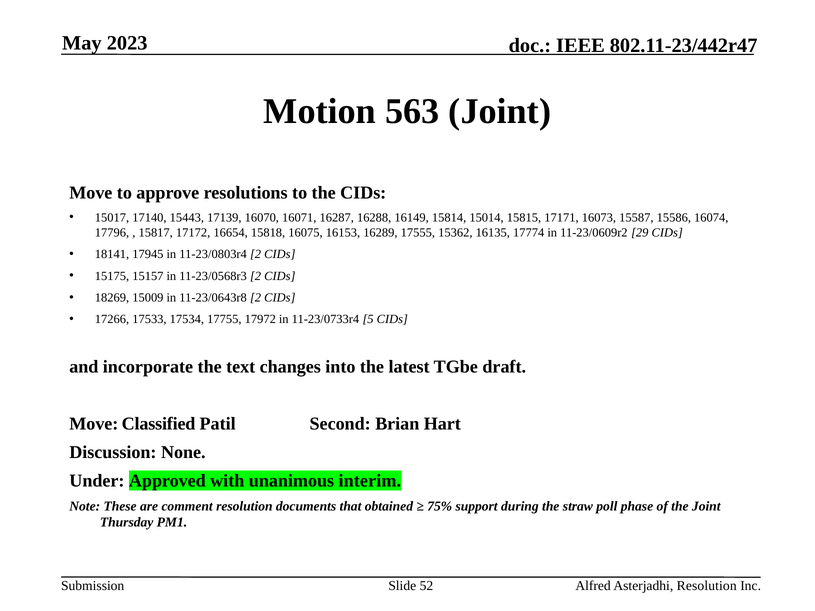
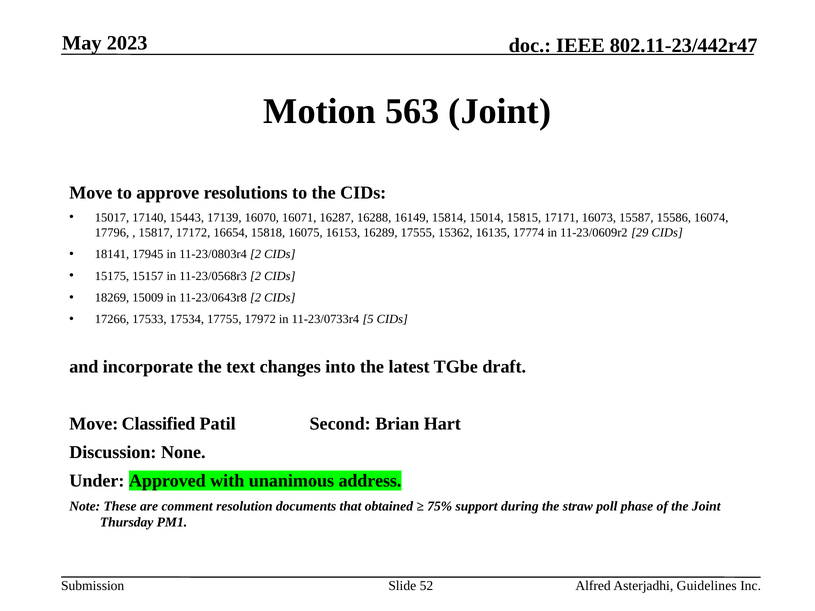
interim: interim -> address (370, 481)
Asterjadhi Resolution: Resolution -> Guidelines (707, 586)
